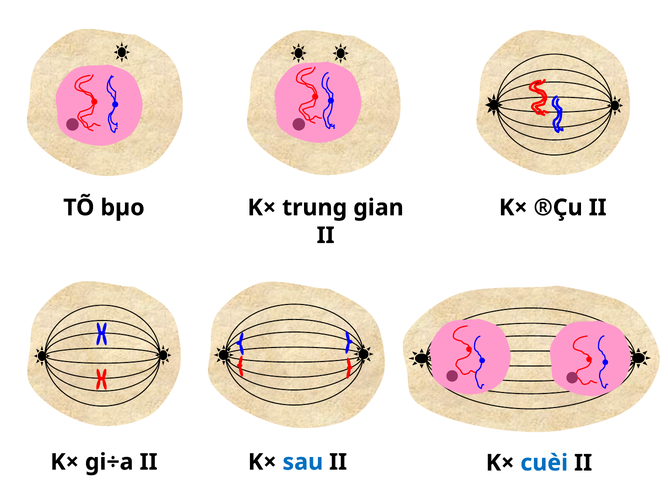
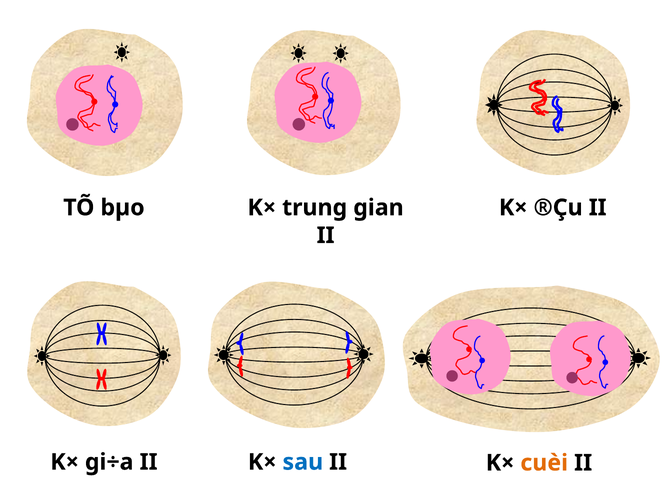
cuèi colour: blue -> orange (544, 463)
